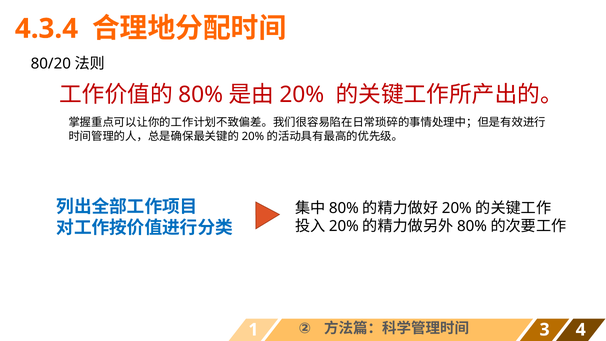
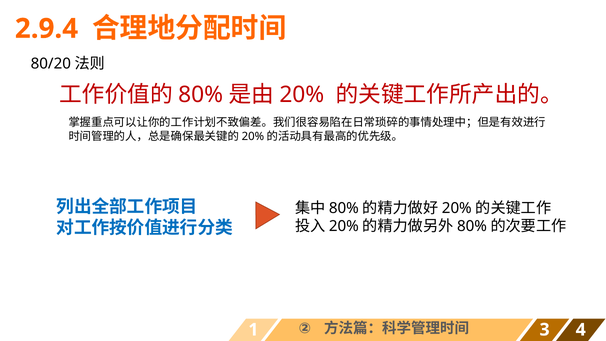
4.3.4: 4.3.4 -> 2.9.4 (46, 29)
